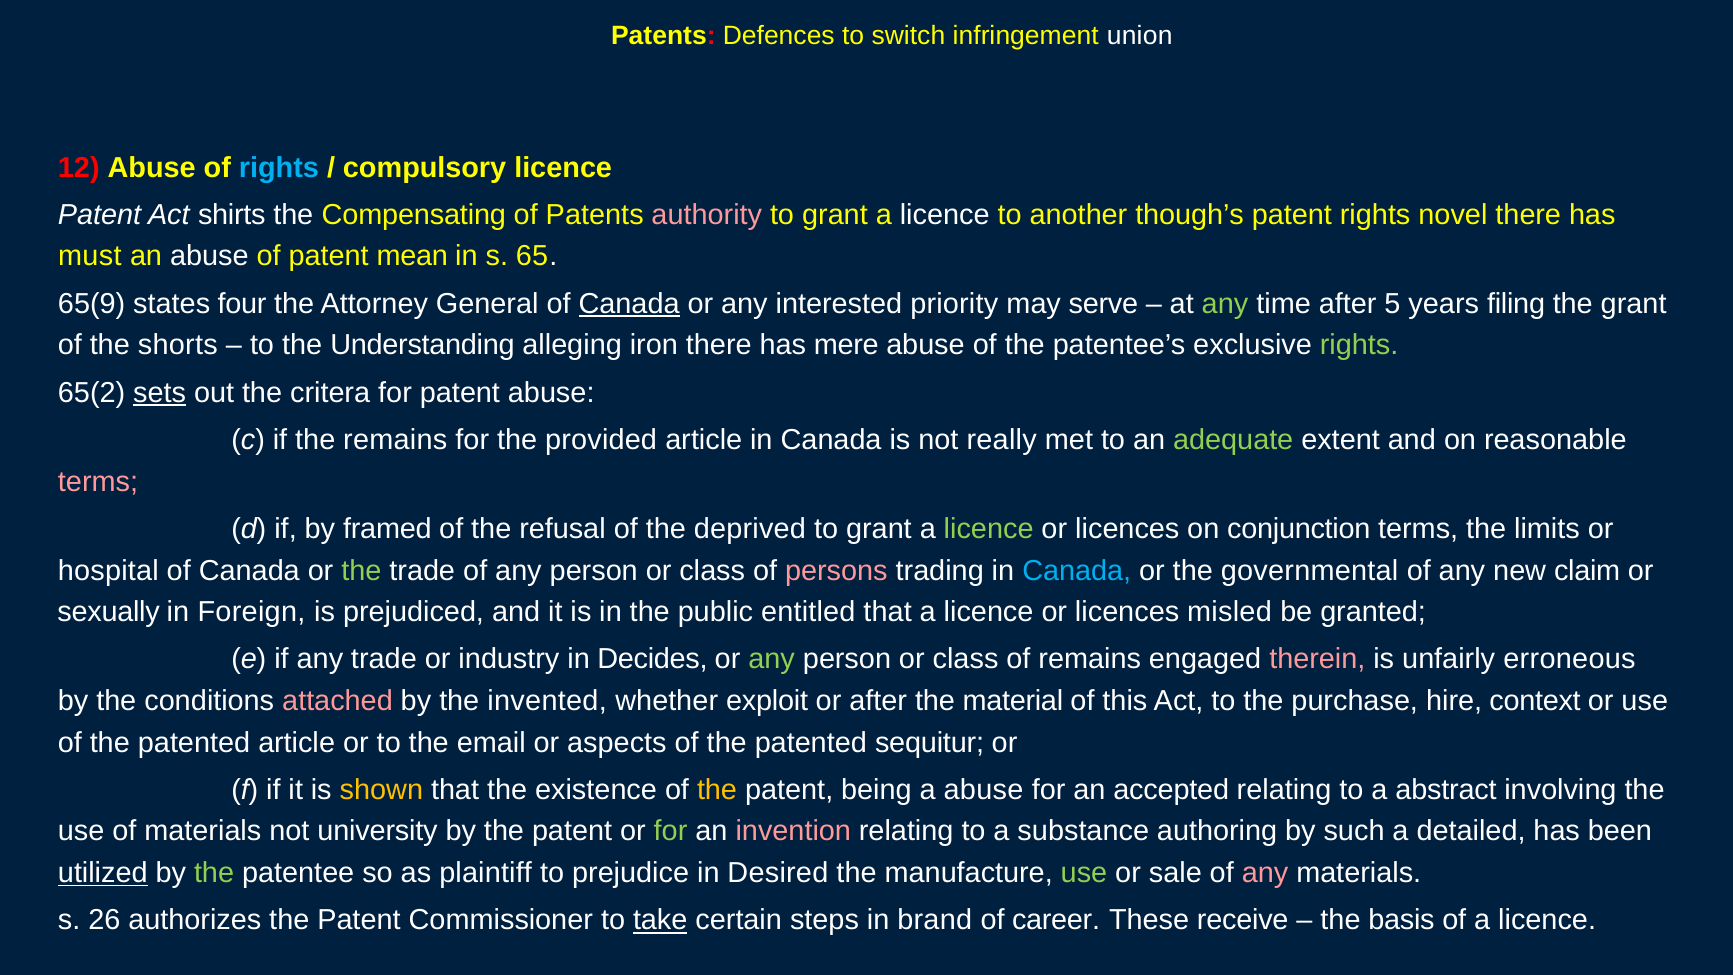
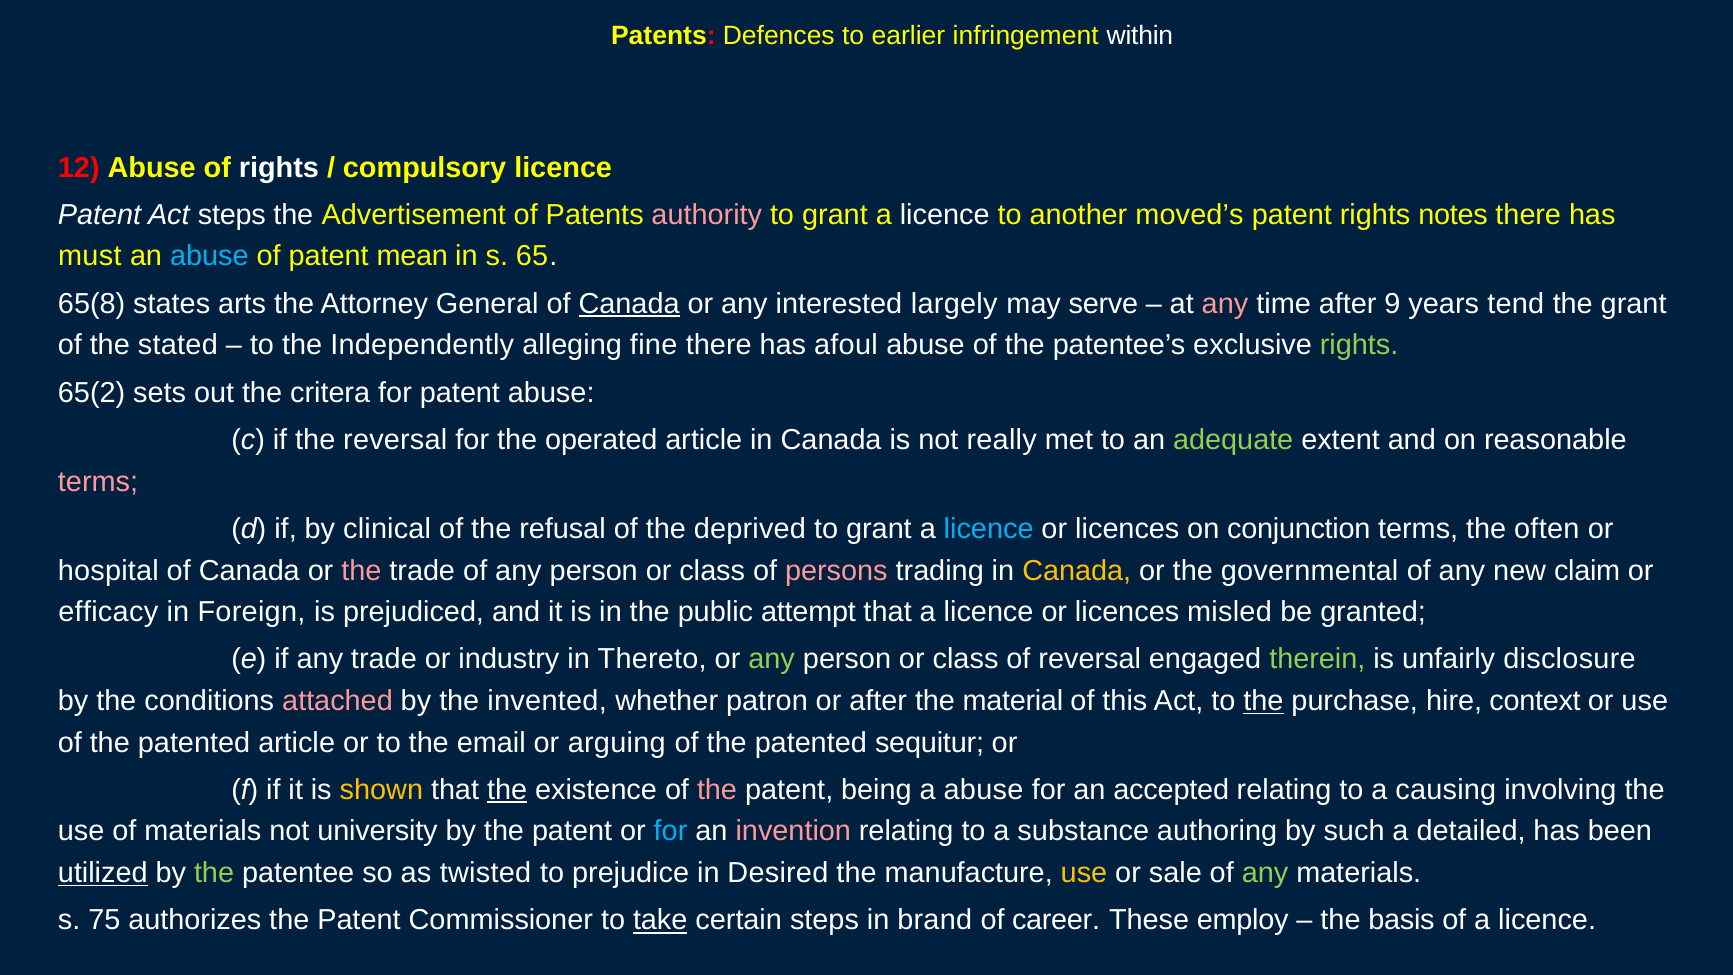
switch: switch -> earlier (908, 36)
union: union -> within (1140, 36)
rights colour: light blue -> white (279, 167)
Act shirts: shirts -> steps (232, 215)
Compensating: Compensating -> Advertisement (414, 215)
though’s: though’s -> moved’s (1189, 215)
novel: novel -> notes (1453, 215)
abuse colour: white -> light blue (209, 256)
65(9: 65(9 -> 65(8 (92, 304)
four: four -> arts (242, 304)
priority: priority -> largely (954, 304)
any colour: light green -> pink (1225, 304)
5: 5 -> 9 (1392, 304)
filing: filing -> tend (1516, 304)
shorts: shorts -> stated (178, 345)
Understanding: Understanding -> Independently (422, 345)
iron: iron -> fine (654, 345)
mere: mere -> afoul (846, 345)
sets underline: present -> none (160, 393)
the remains: remains -> reversal (395, 440)
provided: provided -> operated (601, 440)
framed: framed -> clinical (387, 529)
licence colour: light green -> light blue (989, 529)
limits: limits -> often (1547, 529)
the colour: light green -> pink (361, 570)
Canada colour: light blue -> yellow (1077, 570)
sexually: sexually -> efficacy (108, 612)
entitled: entitled -> attempt (809, 612)
Decides: Decides -> Thereto (652, 659)
of remains: remains -> reversal (1090, 659)
therein colour: pink -> light green (1317, 659)
erroneous: erroneous -> disclosure (1570, 659)
exploit: exploit -> patron (767, 701)
the underline: none -> present (1263, 701)
aspects: aspects -> arguing (617, 742)
the underline: none -> present (507, 790)
the colour: yellow -> pink (717, 790)
abstract: abstract -> causing (1446, 790)
for colour: light green -> light blue (671, 831)
plaintiff: plaintiff -> twisted (486, 873)
use colour: light green -> yellow (1084, 873)
any colour: pink -> light green (1265, 873)
26: 26 -> 75 (104, 920)
receive: receive -> employ (1243, 920)
